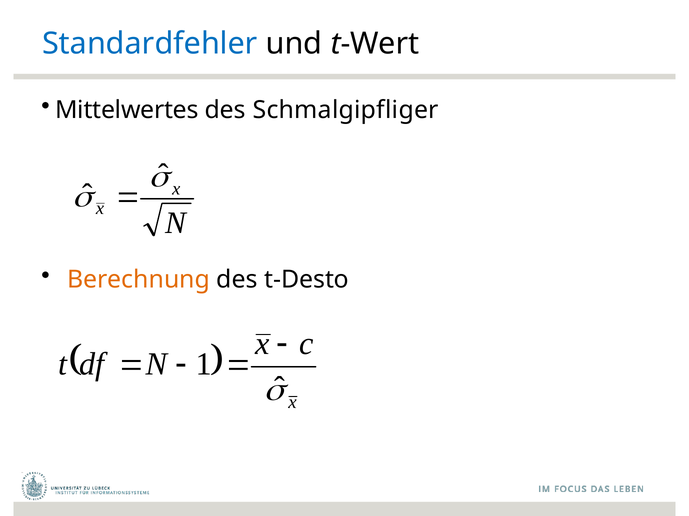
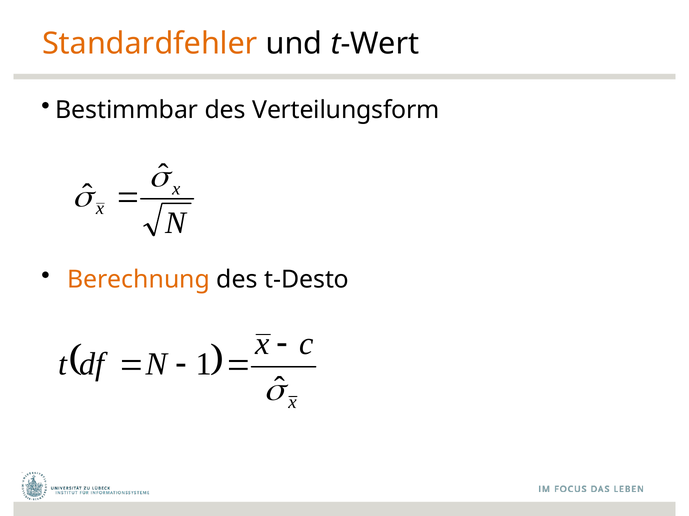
Standardfehler colour: blue -> orange (150, 44)
Mittelwertes: Mittelwertes -> Bestimmbar (127, 110)
Schmalgipfliger: Schmalgipfliger -> Verteilungsform (346, 110)
